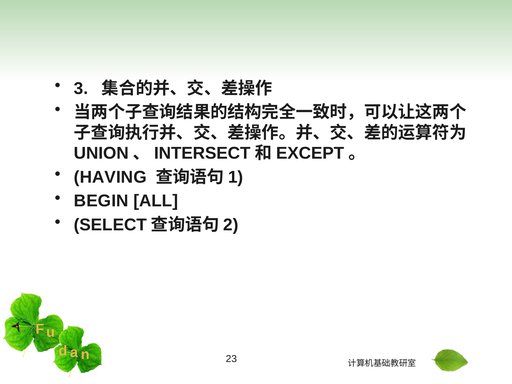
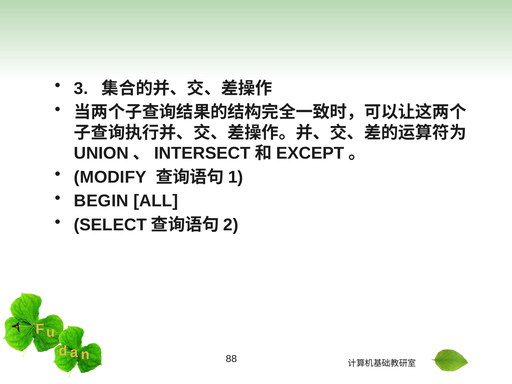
HAVING: HAVING -> MODIFY (110, 177)
23: 23 -> 88 (231, 359)
